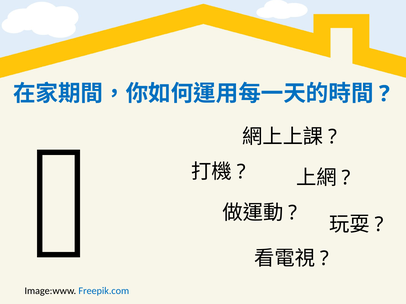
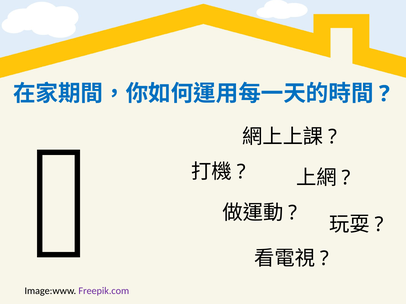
Freepik.com colour: blue -> purple (104, 291)
